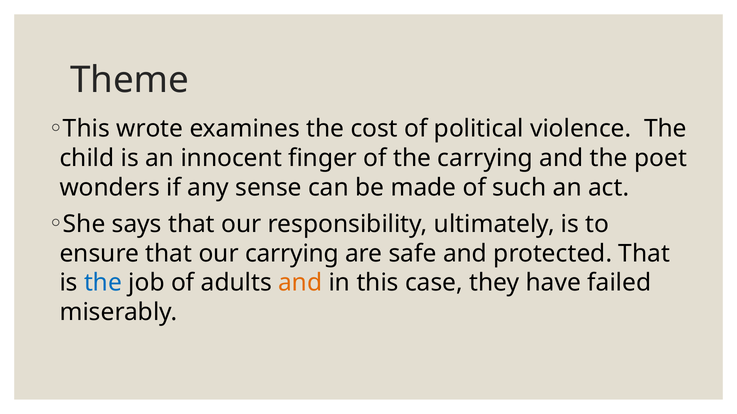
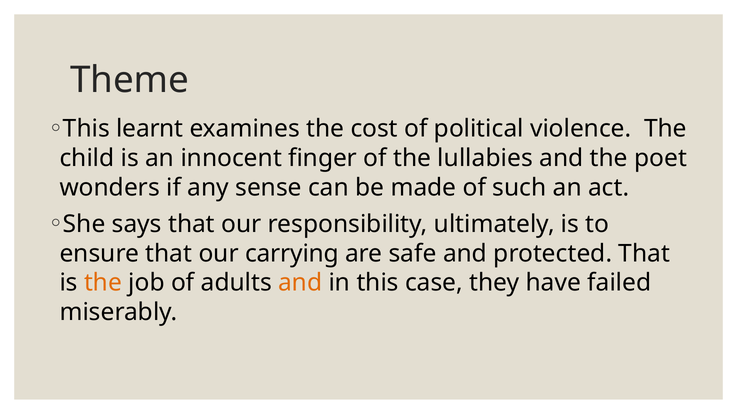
wrote: wrote -> learnt (150, 129)
the carrying: carrying -> lullabies (485, 158)
the colour: blue -> orange (103, 283)
